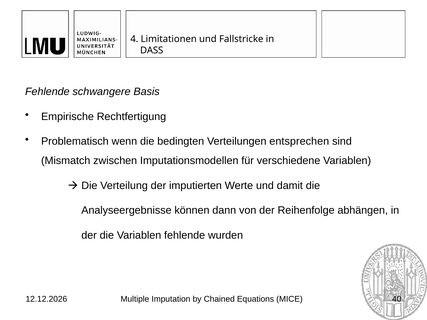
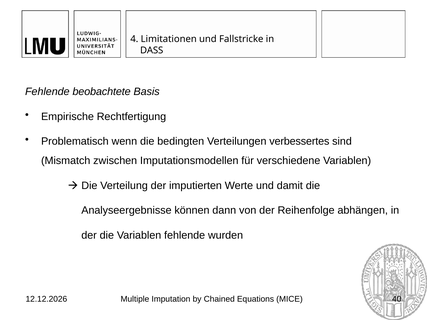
schwangere: schwangere -> beobachtete (102, 92)
entsprechen: entsprechen -> verbessertes (299, 142)
